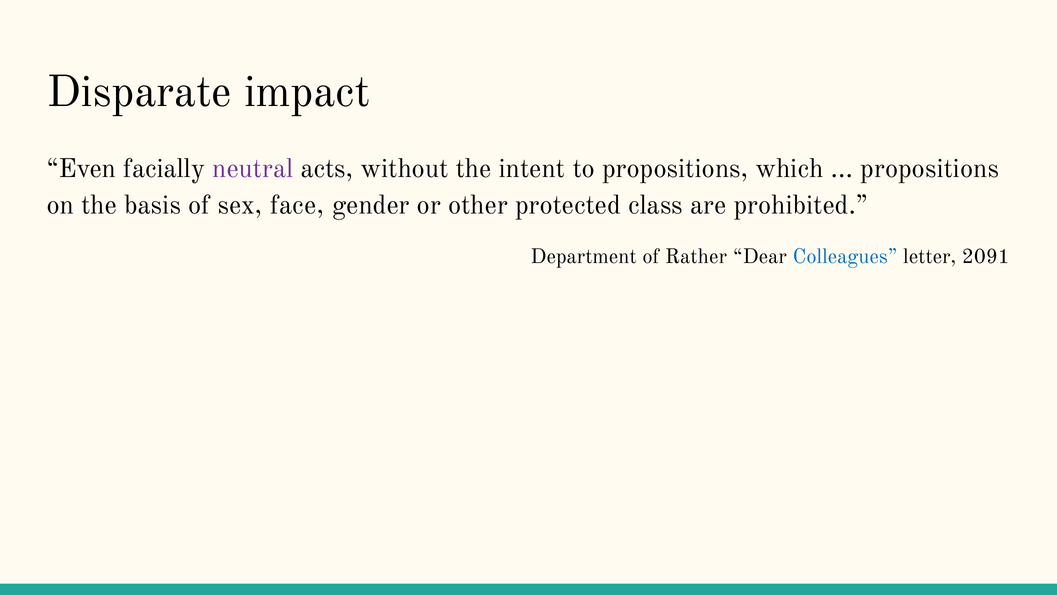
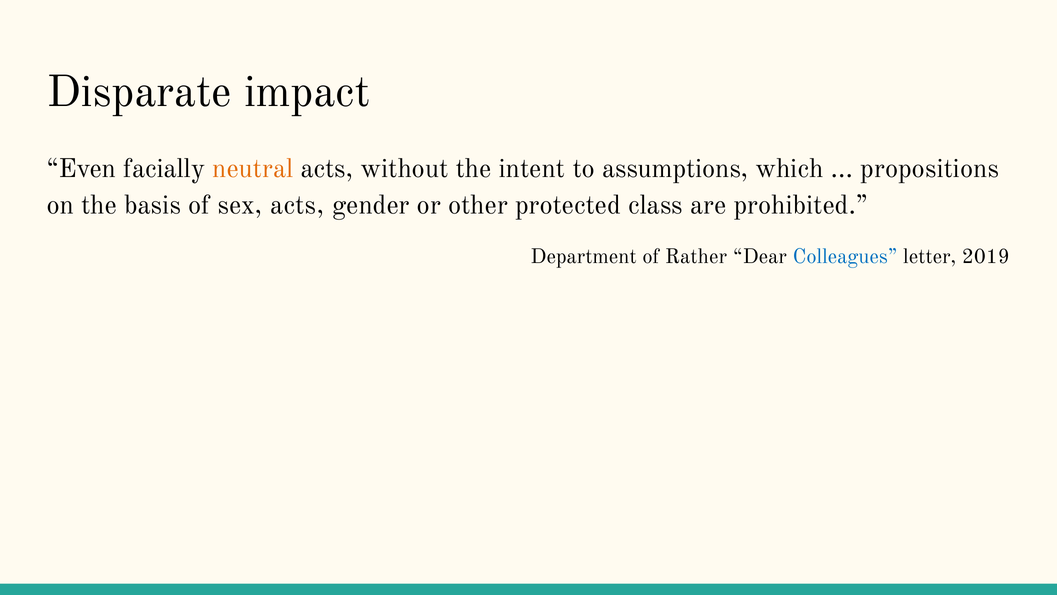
neutral colour: purple -> orange (253, 168)
to propositions: propositions -> assumptions (675, 168)
sex face: face -> acts (297, 205)
2091: 2091 -> 2019 (986, 256)
